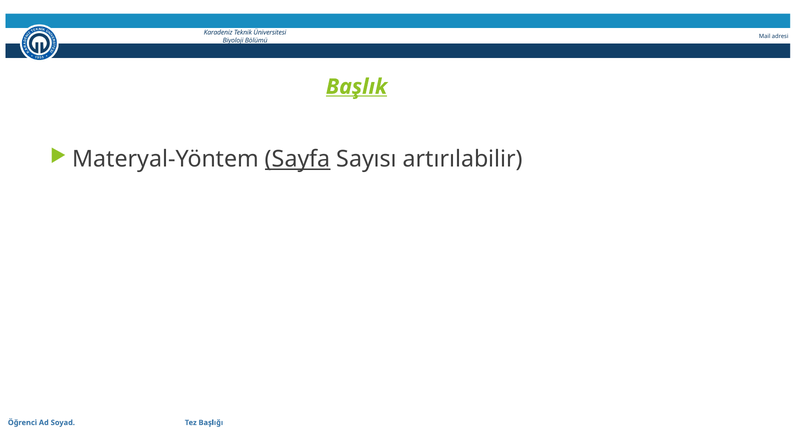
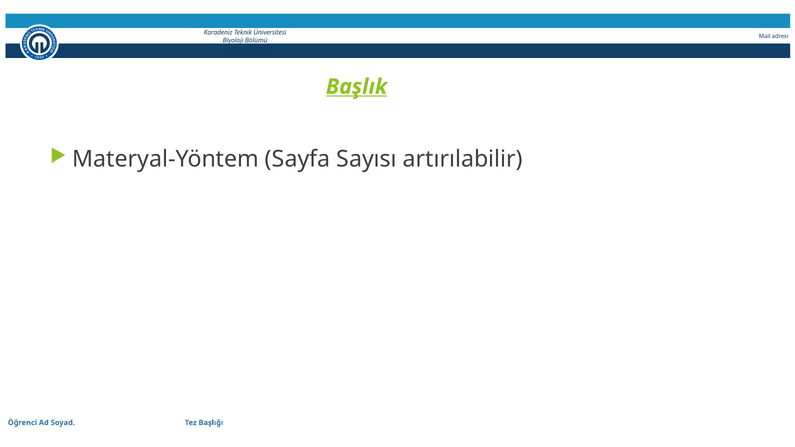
Sayfa underline: present -> none (298, 159)
